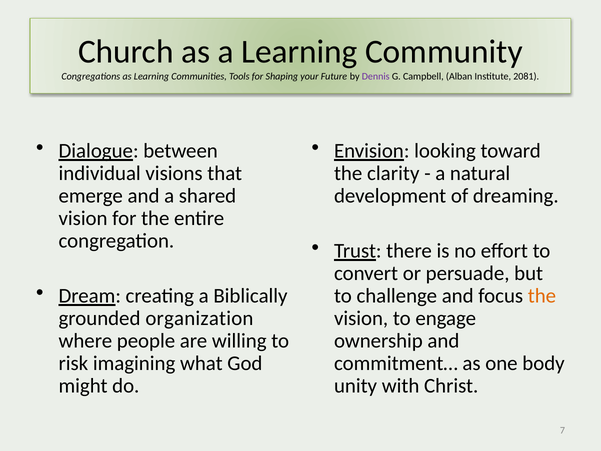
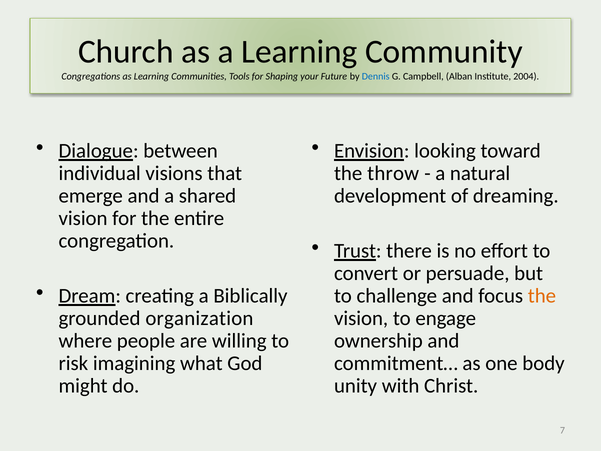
Dennis colour: purple -> blue (376, 76)
2081: 2081 -> 2004 (526, 76)
clarity: clarity -> throw (393, 173)
